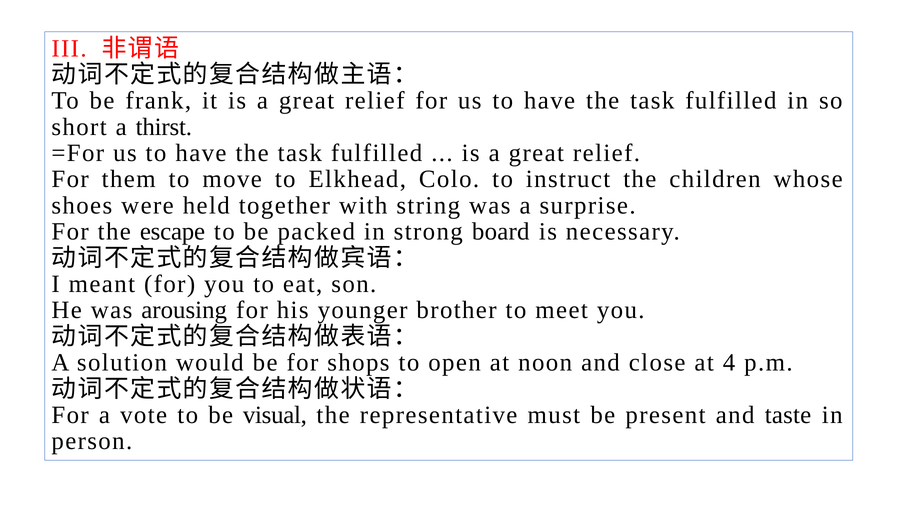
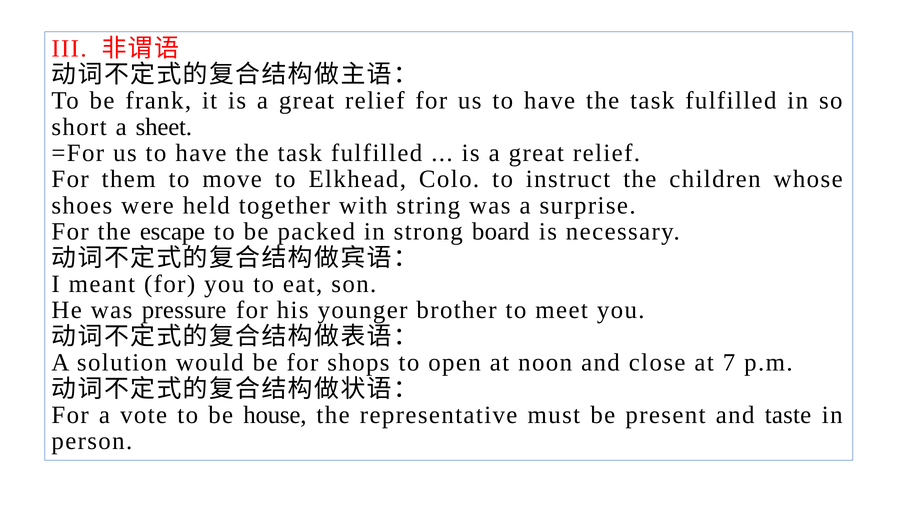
thirst: thirst -> sheet (164, 127)
arousing: arousing -> pressure (184, 310)
4: 4 -> 7 (729, 363)
visual: visual -> house (275, 415)
